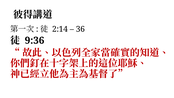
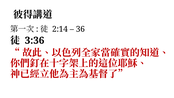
9:36: 9:36 -> 3:36 (35, 40)
